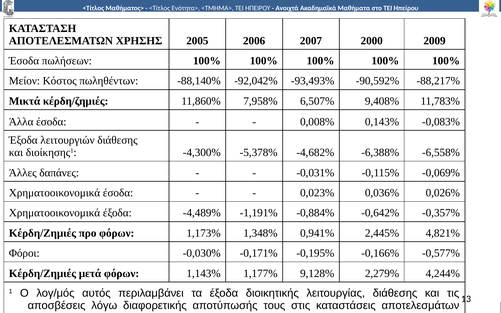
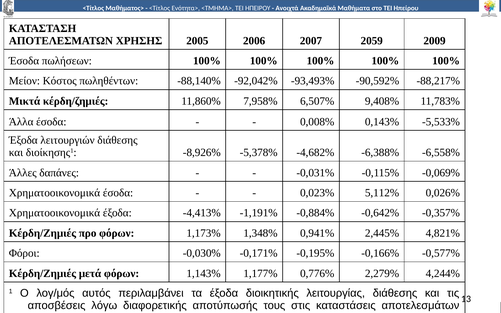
2000: 2000 -> 2059 (372, 41)
-0,083%: -0,083% -> -5,533% (441, 122)
-4,300%: -4,300% -> -8,926% (202, 153)
0,036%: 0,036% -> 5,112% (382, 193)
-4,489%: -4,489% -> -4,413% (202, 213)
9,128%: 9,128% -> 0,776% (317, 273)
